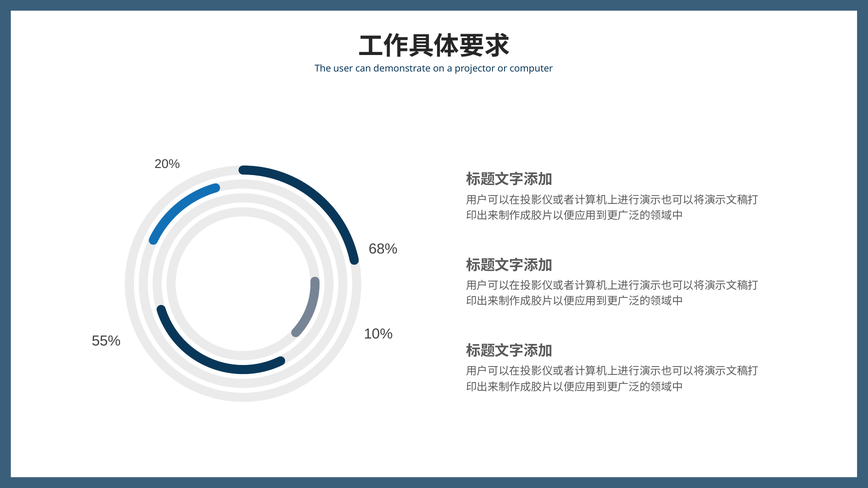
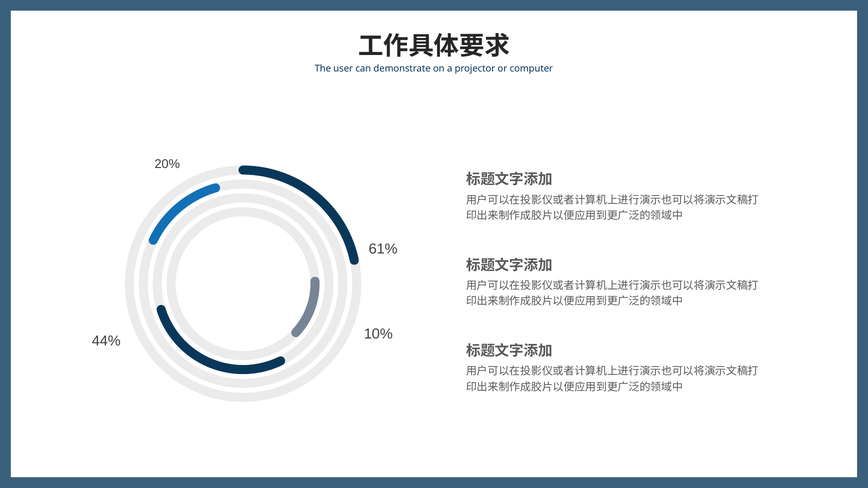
68%: 68% -> 61% (383, 249)
55%: 55% -> 44% (106, 341)
